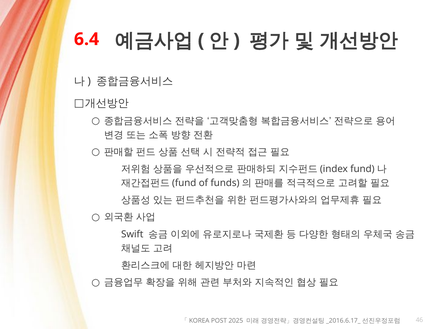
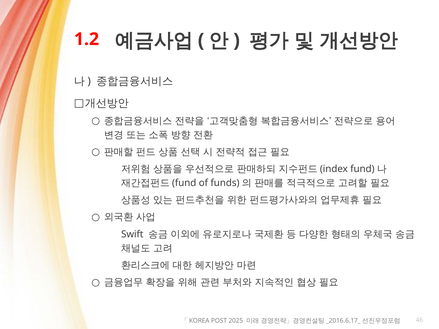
6.4: 6.4 -> 1.2 (86, 39)
